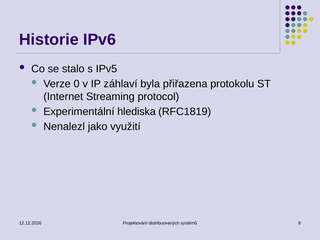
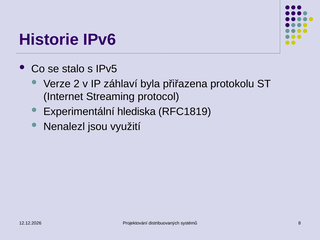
0: 0 -> 2 (77, 84)
jako: jako -> jsou (98, 127)
